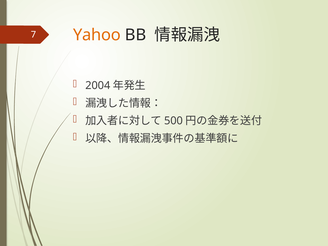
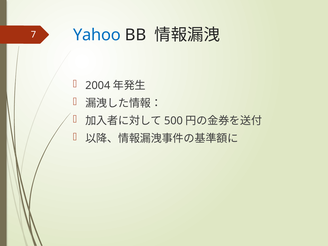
Yahoo colour: orange -> blue (97, 35)
